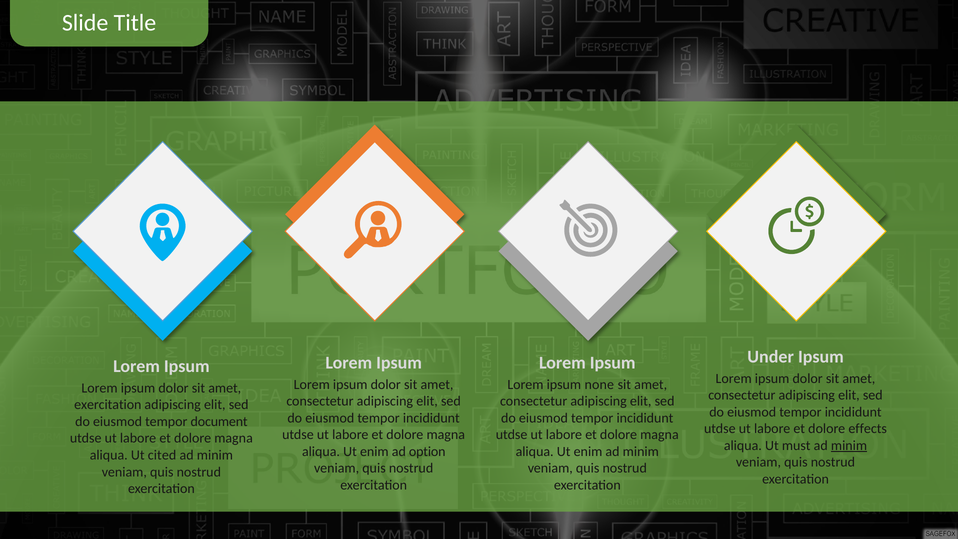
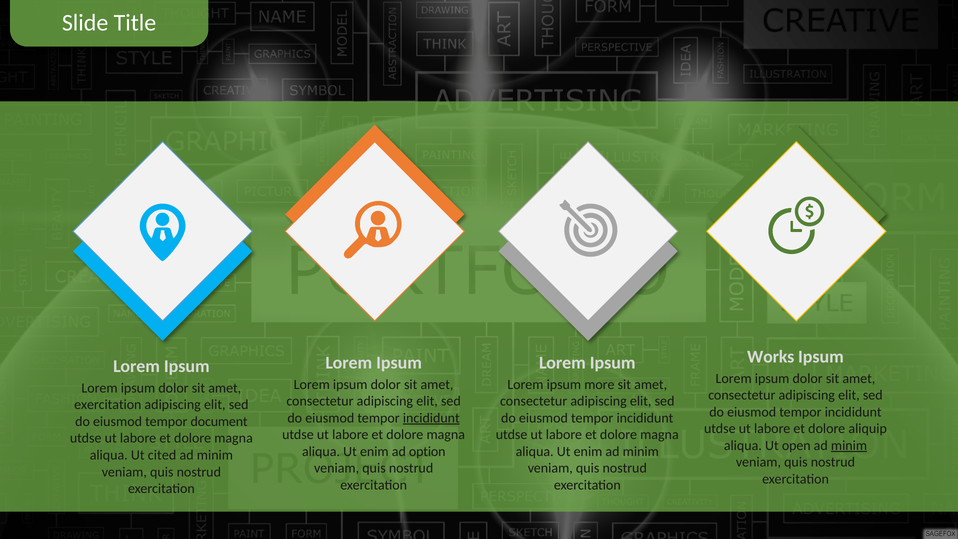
Under: Under -> Works (771, 357)
none: none -> more (599, 384)
incididunt underline: none -> present (431, 418)
effects: effects -> aliquip (868, 429)
must: must -> open (796, 445)
